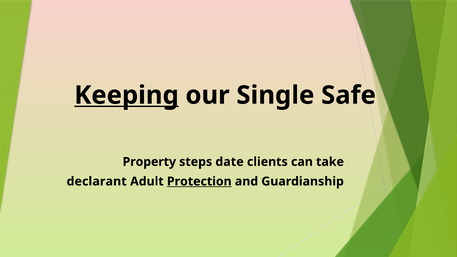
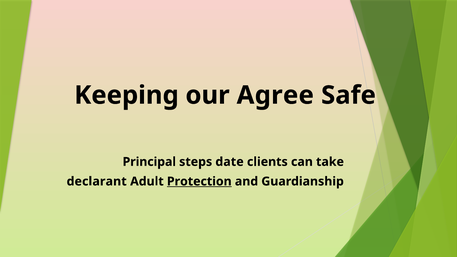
Keeping underline: present -> none (127, 95)
Single: Single -> Agree (275, 95)
Property: Property -> Principal (149, 162)
